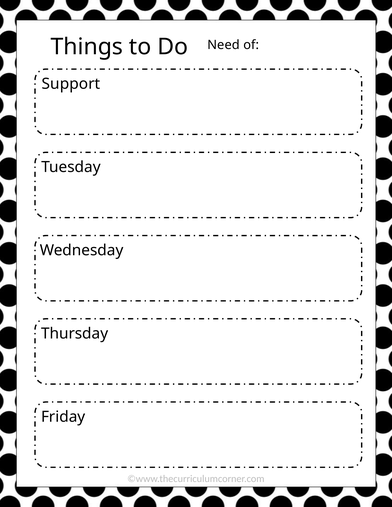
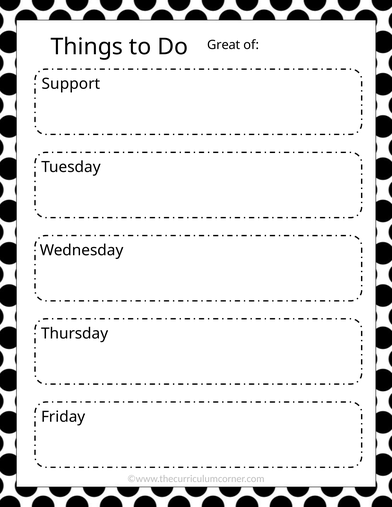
Need: Need -> Great (224, 45)
